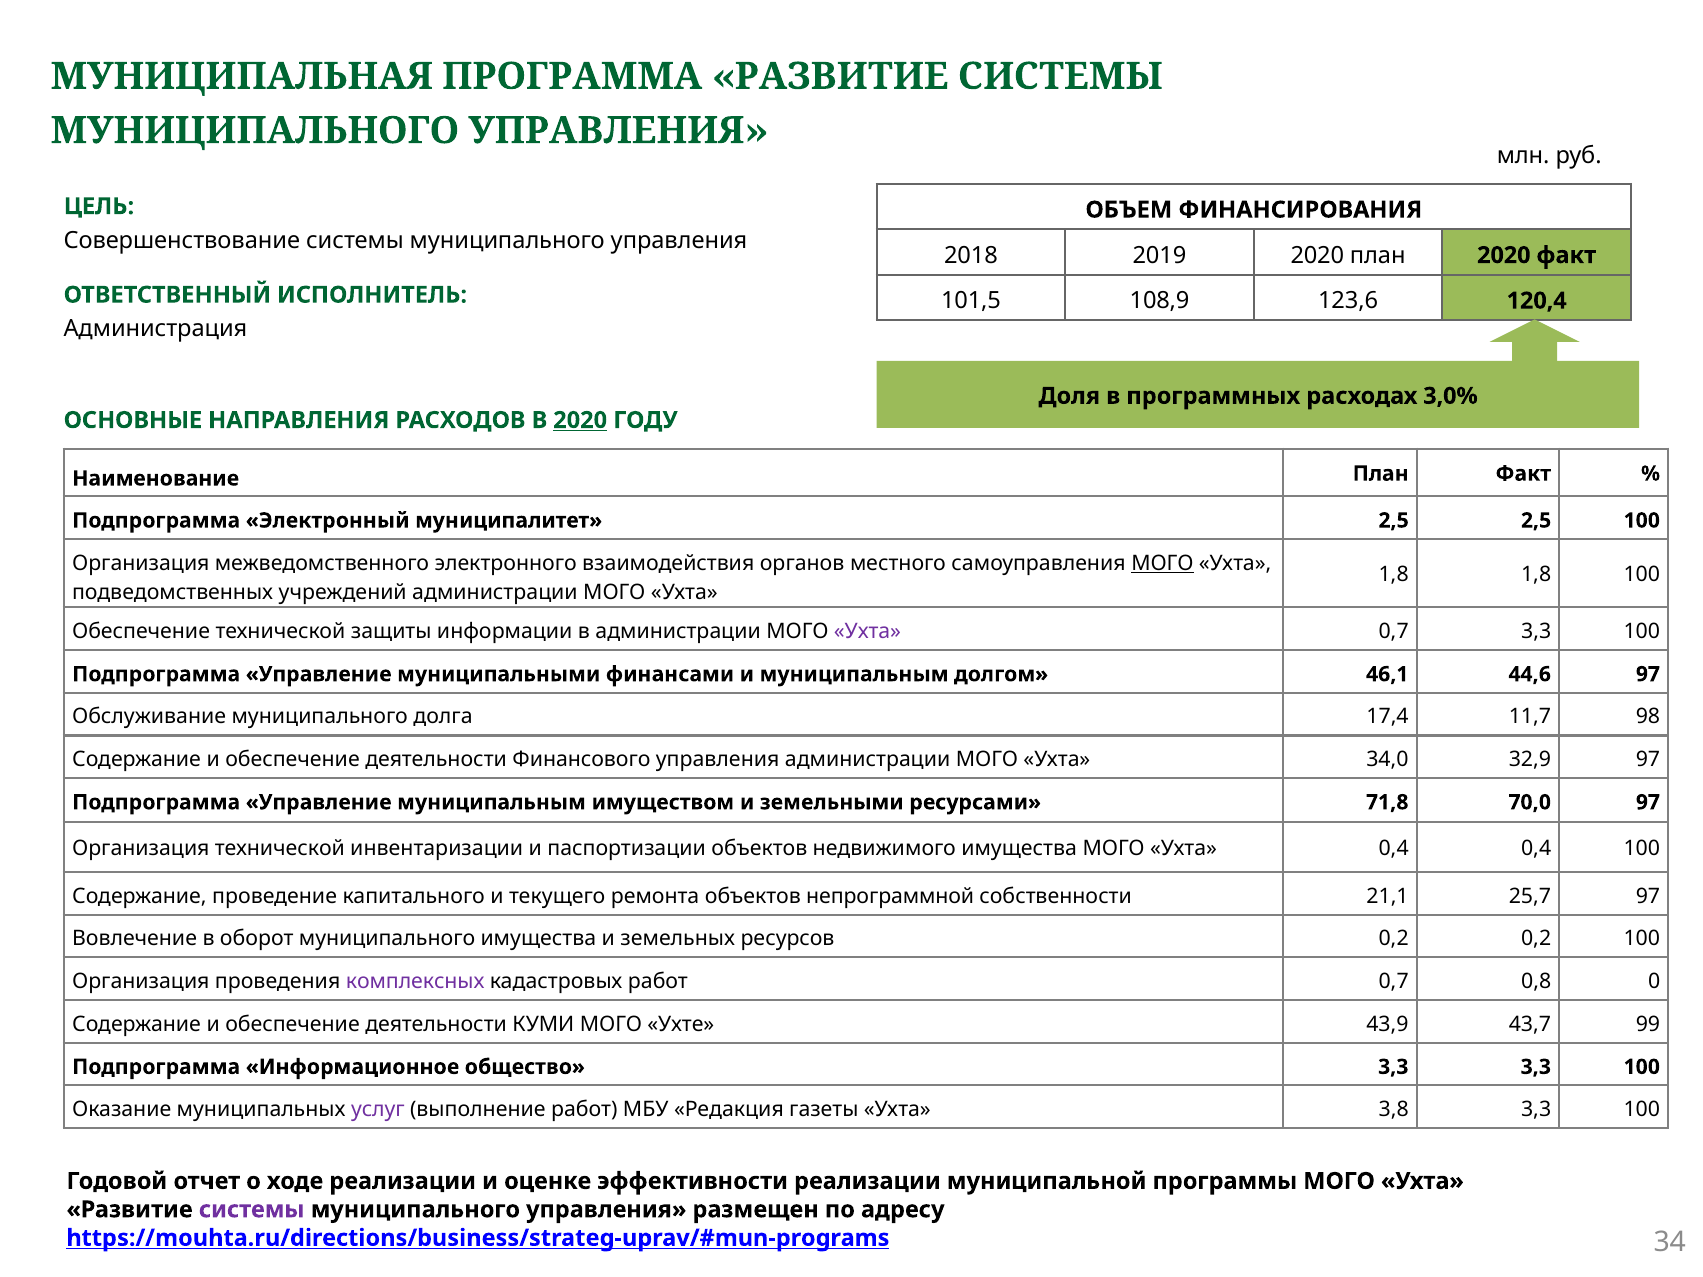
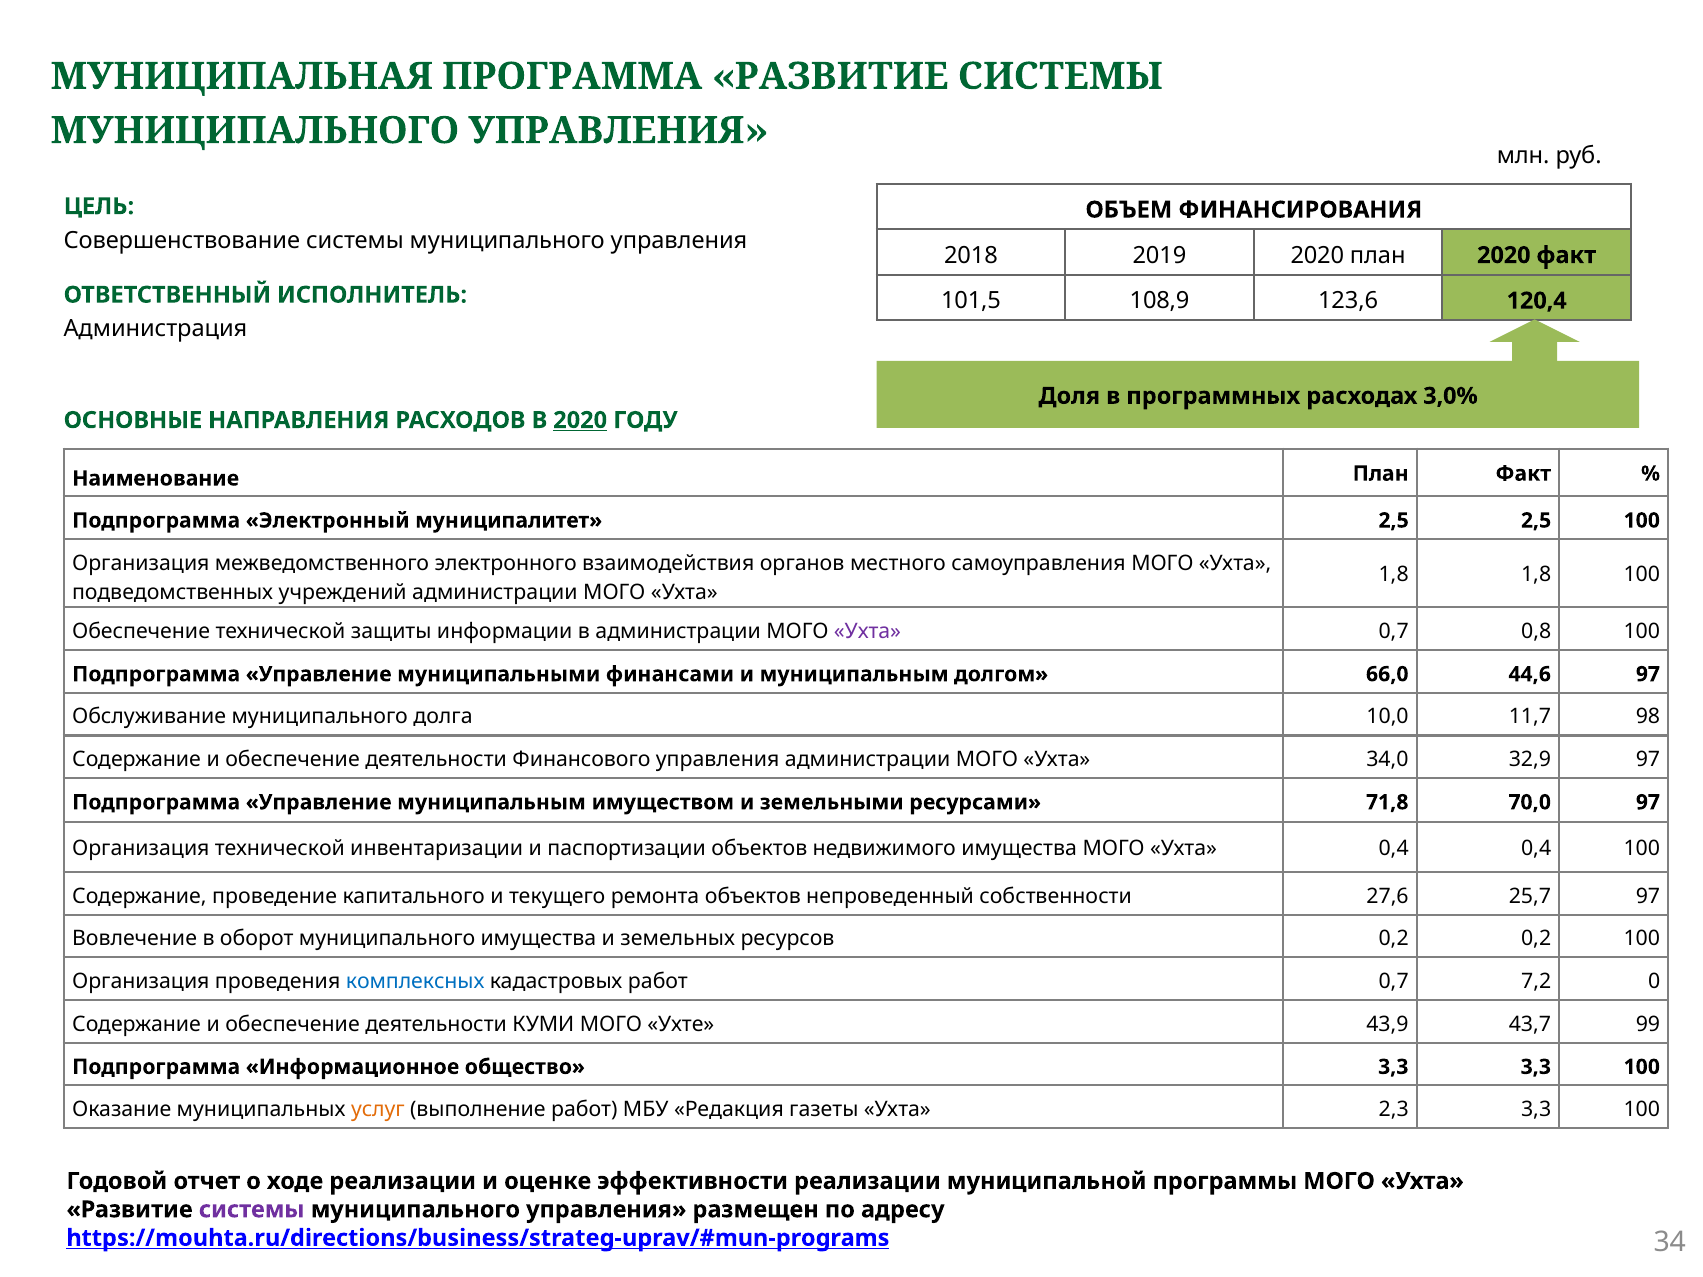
МОГО underline: present -> none (1162, 563)
0,7 3,3: 3,3 -> 0,8 (1536, 632)
46,1: 46,1 -> 66,0 (1387, 674)
17,4: 17,4 -> 10,0 (1388, 717)
непрограммной: непрограммной -> непроведенный (890, 896)
21,1: 21,1 -> 27,6 (1388, 896)
комплексных colour: purple -> blue (415, 982)
0,8: 0,8 -> 7,2 (1536, 982)
услуг colour: purple -> orange (378, 1110)
3,8: 3,8 -> 2,3 (1394, 1110)
